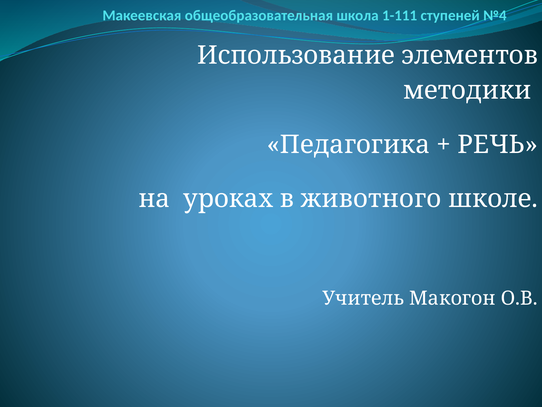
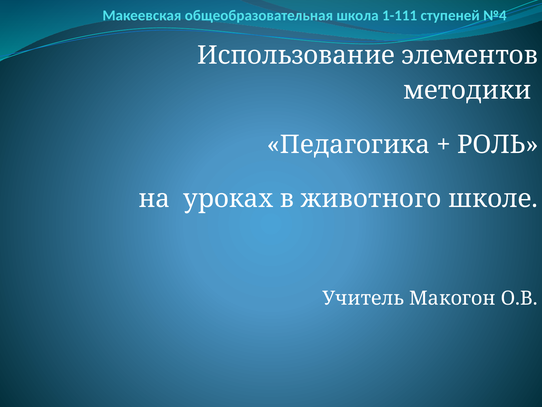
РЕЧЬ: РЕЧЬ -> РОЛЬ (498, 144)
